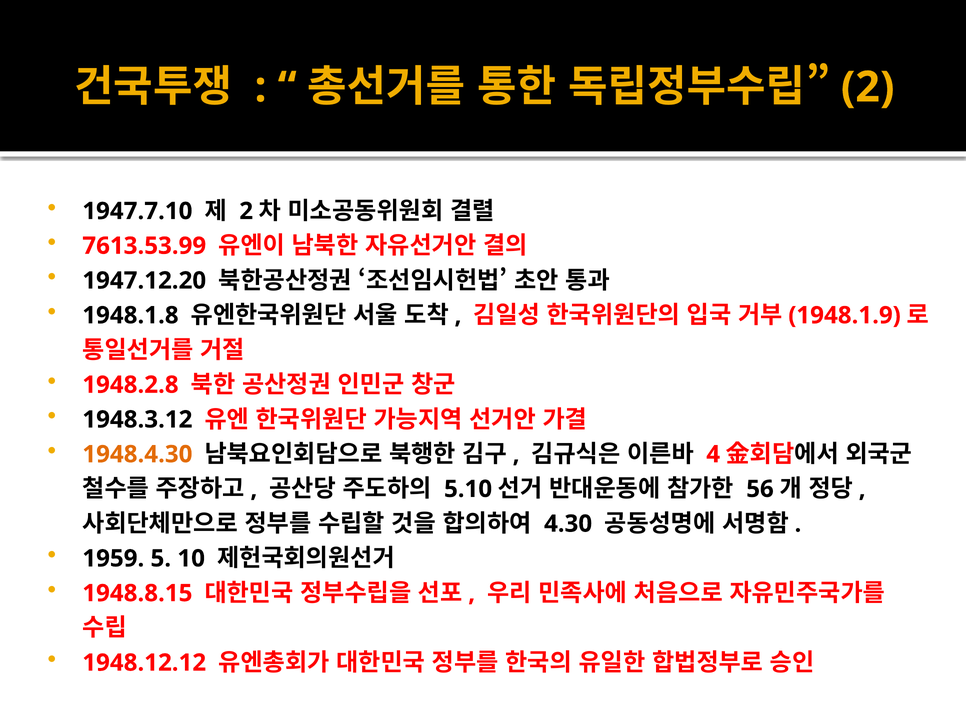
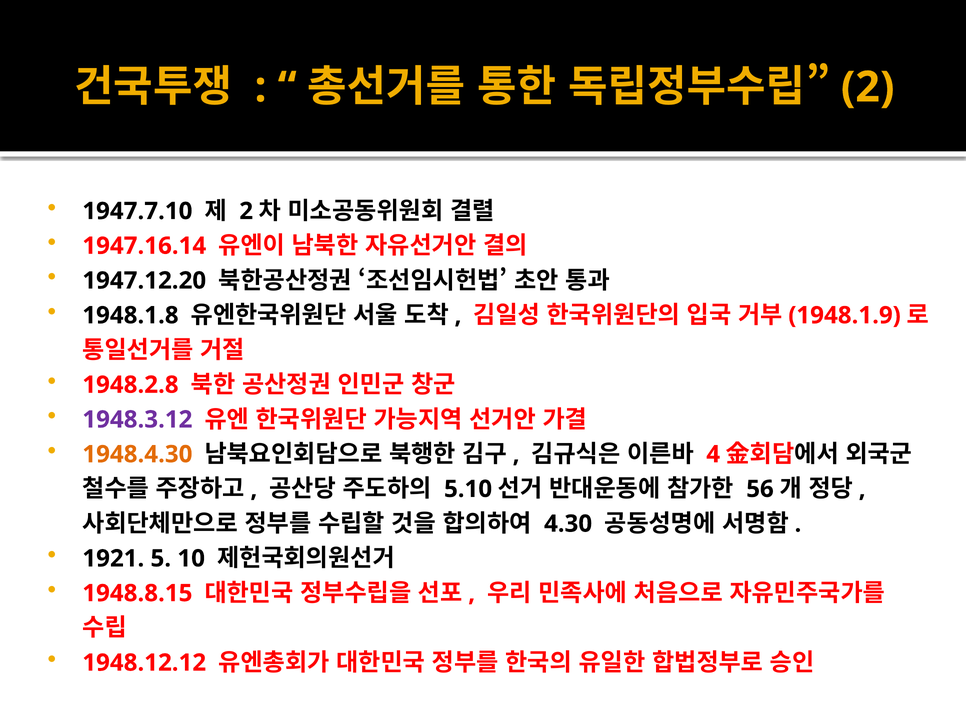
7613.53.99: 7613.53.99 -> 1947.16.14 (144, 246)
1948.3.12 colour: black -> purple (137, 420)
1959: 1959 -> 1921 (113, 559)
